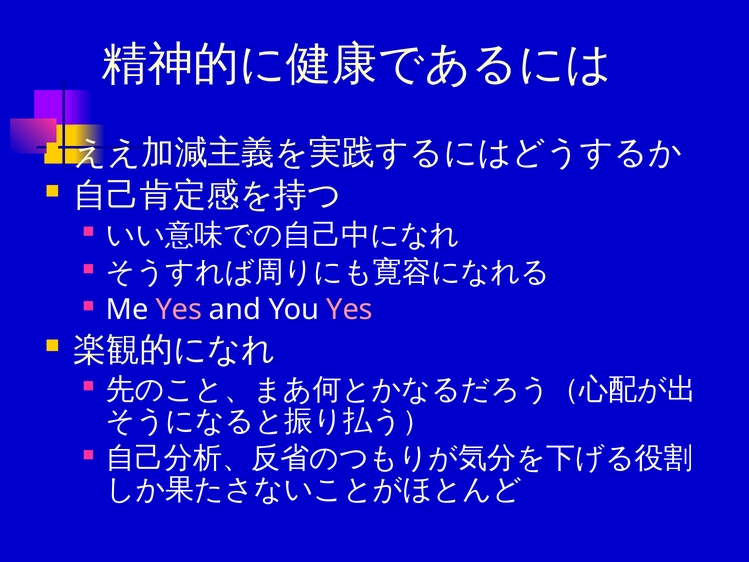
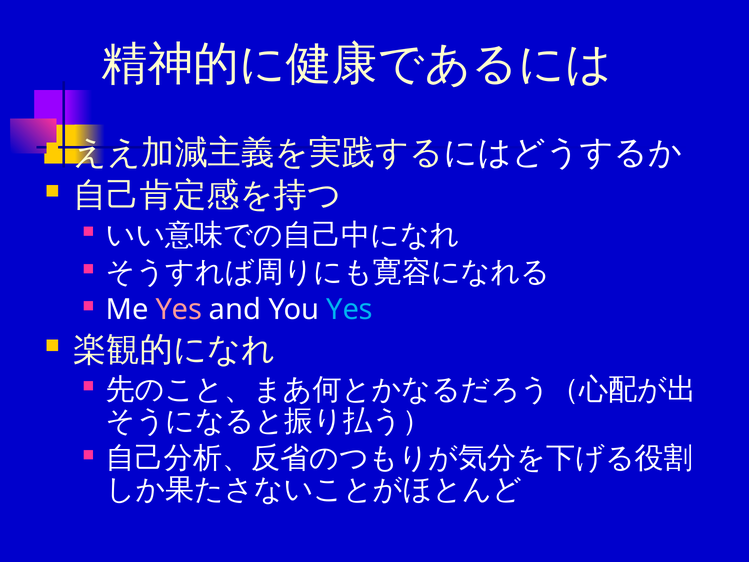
Yes colour: pink -> light blue (350, 309)
